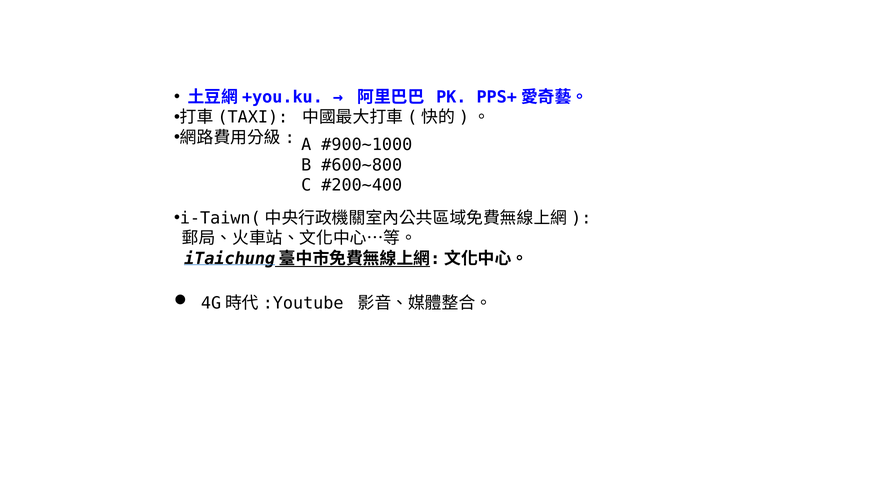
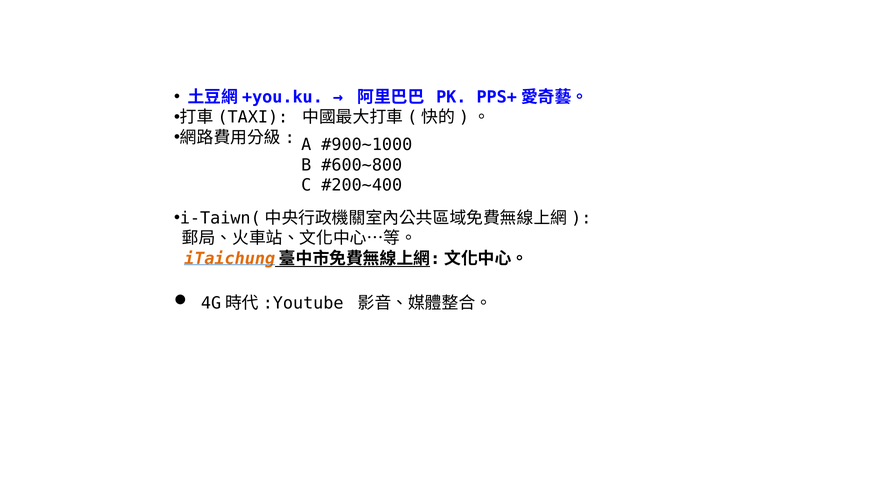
iTaichung colour: black -> orange (230, 258)
